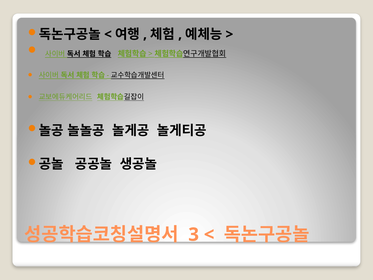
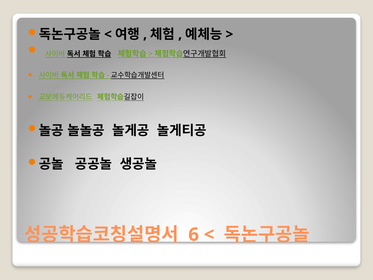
3: 3 -> 6 (194, 234)
